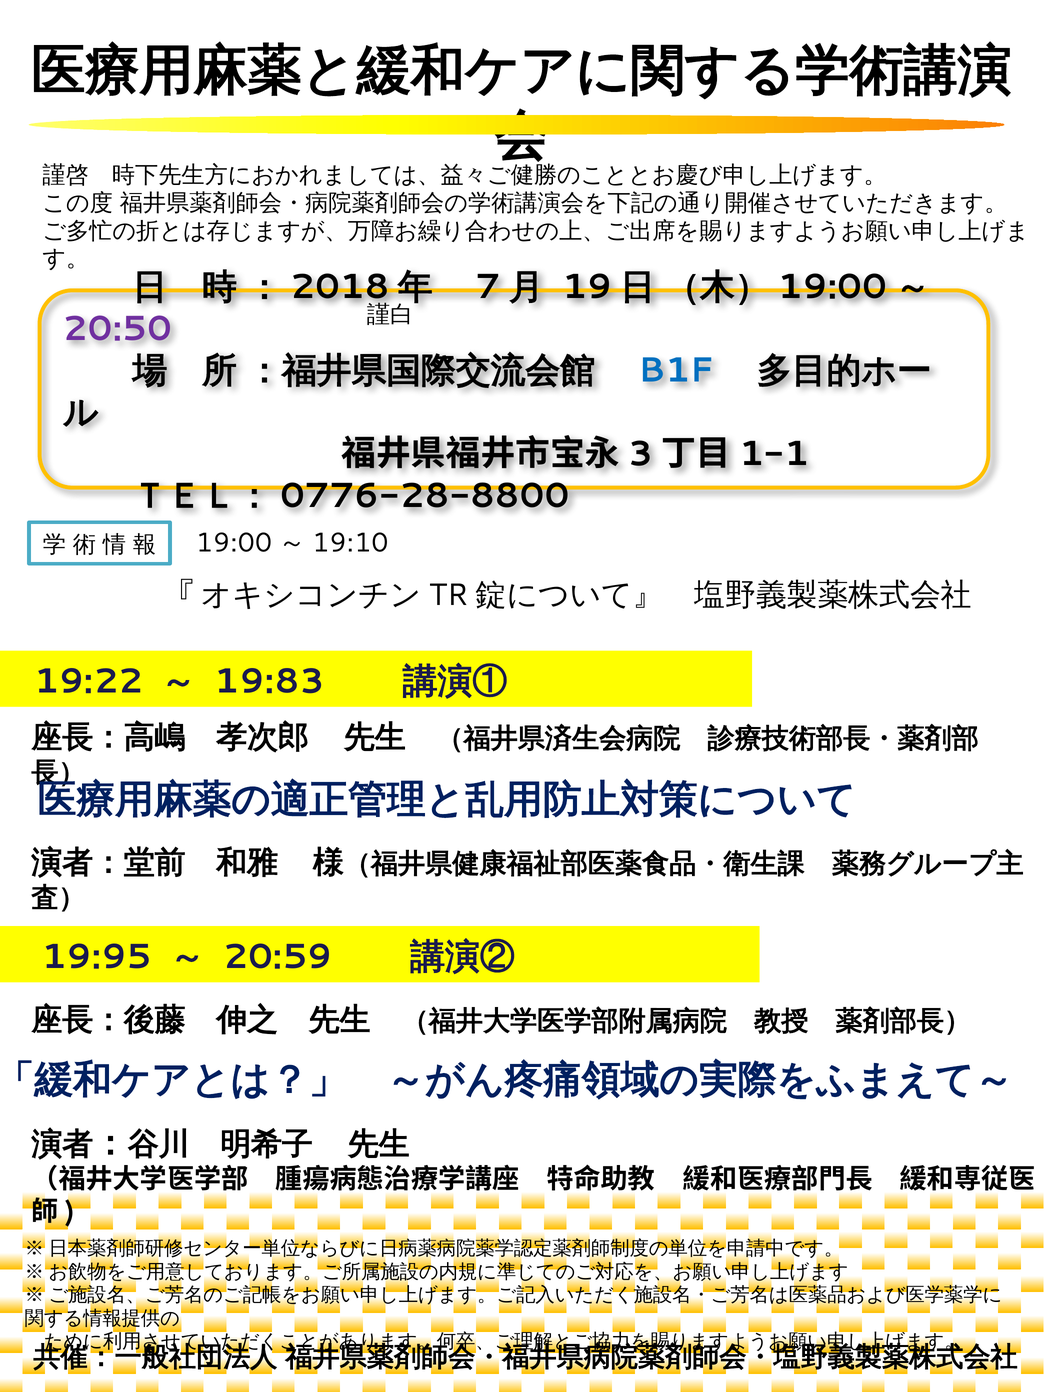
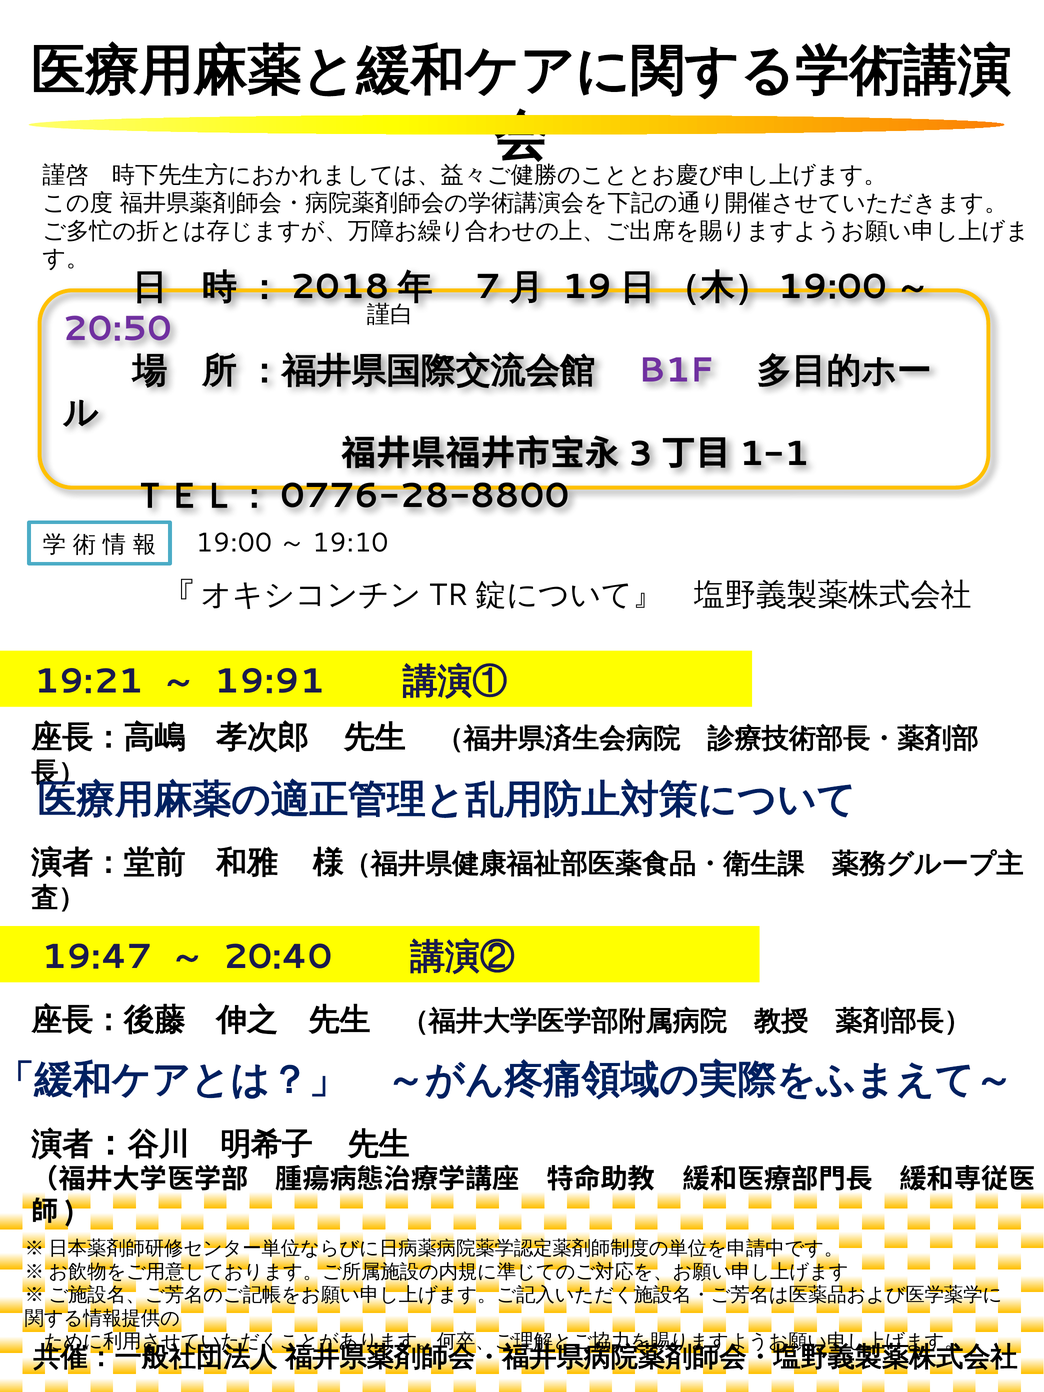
B1F colour: blue -> purple (676, 370)
19:22: 19:22 -> 19:21 (89, 681)
19:83: 19:83 -> 19:91 (270, 681)
19:95: 19:95 -> 19:47 (97, 957)
20:59: 20:59 -> 20:40 (278, 957)
